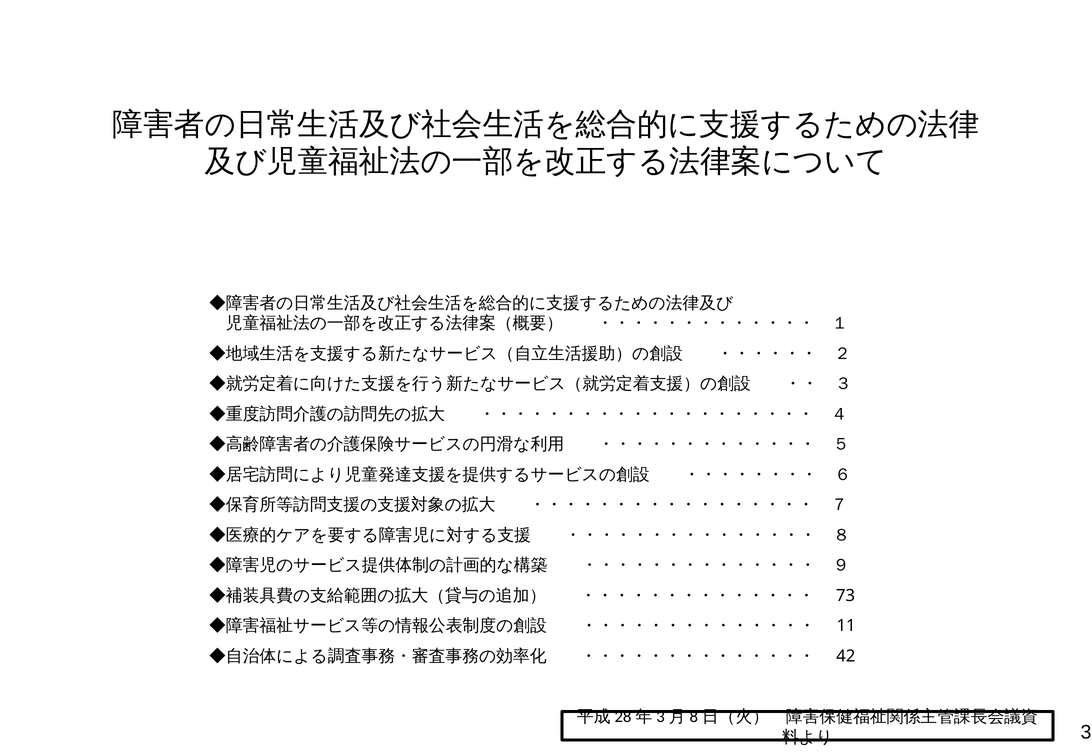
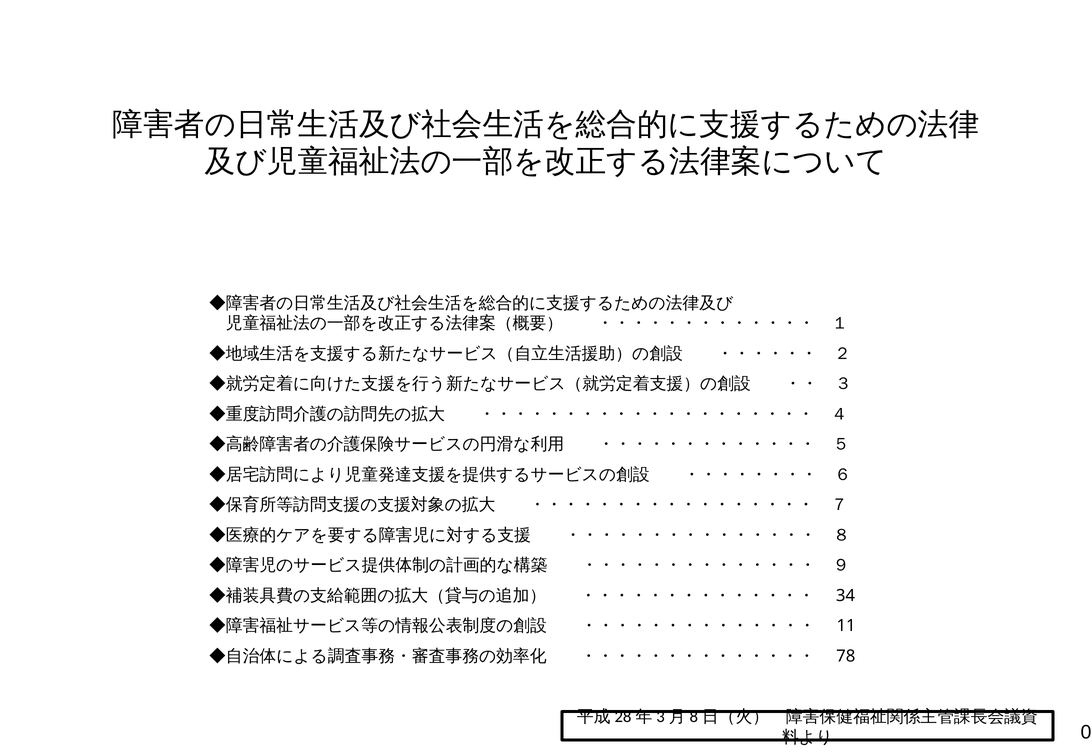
73: 73 -> 34 (845, 595)
42: 42 -> 78 (846, 656)
3: 3 -> 0 (1086, 732)
